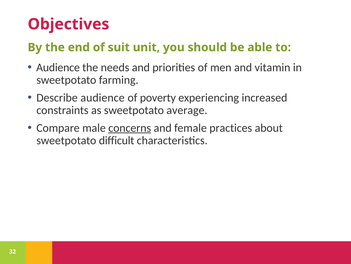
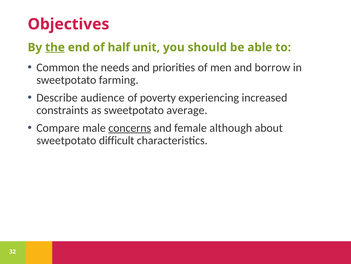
the underline: none -> present (55, 47)
suit: suit -> half (119, 47)
Audience: Audience -> Common (58, 67)
vitamin: vitamin -> borrow (272, 67)
practices: practices -> although (231, 128)
